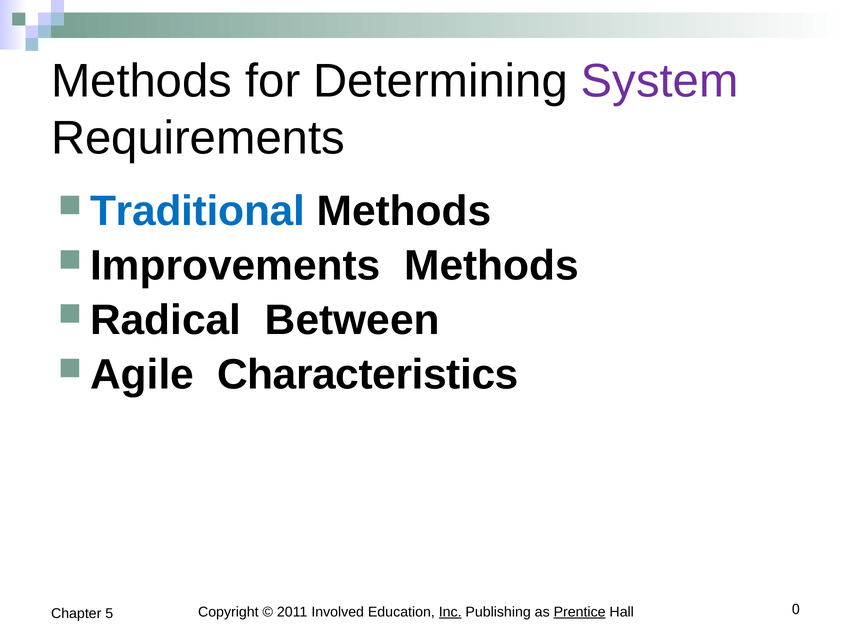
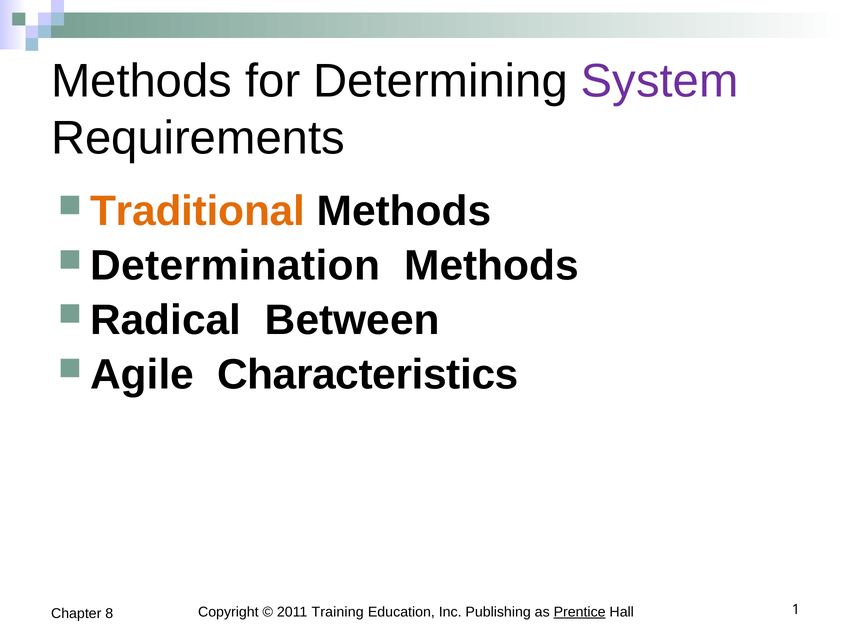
Traditional colour: blue -> orange (198, 211)
Improvements: Improvements -> Determination (235, 266)
Involved: Involved -> Training (338, 612)
Inc underline: present -> none (450, 612)
0: 0 -> 1 (796, 610)
5: 5 -> 8 (109, 614)
